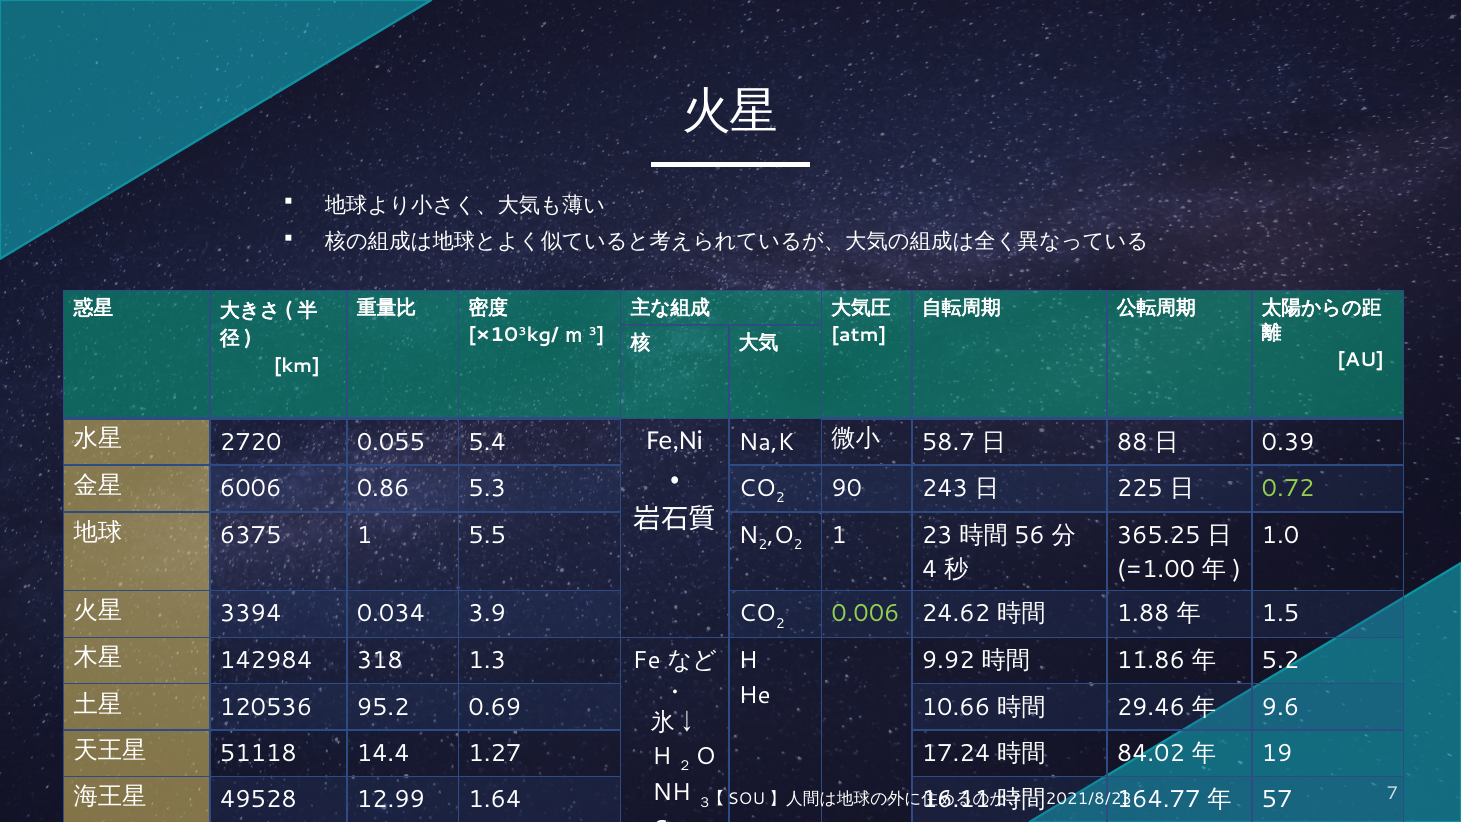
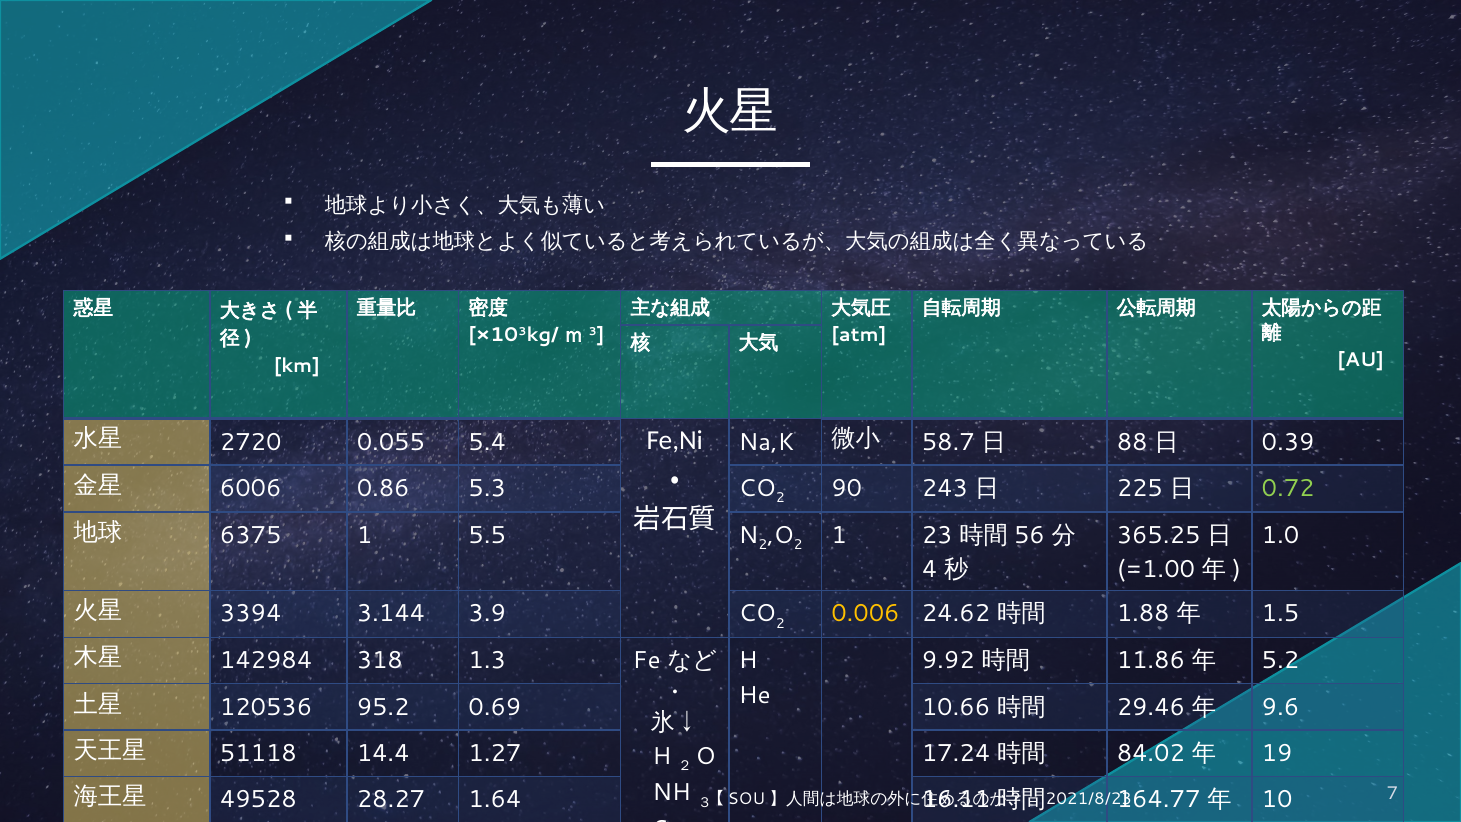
0.034: 0.034 -> 3.144 (391, 614)
0.006 colour: light green -> yellow (865, 614)
12.99: 12.99 -> 28.27 (391, 800)
57: 57 -> 10 (1277, 800)
